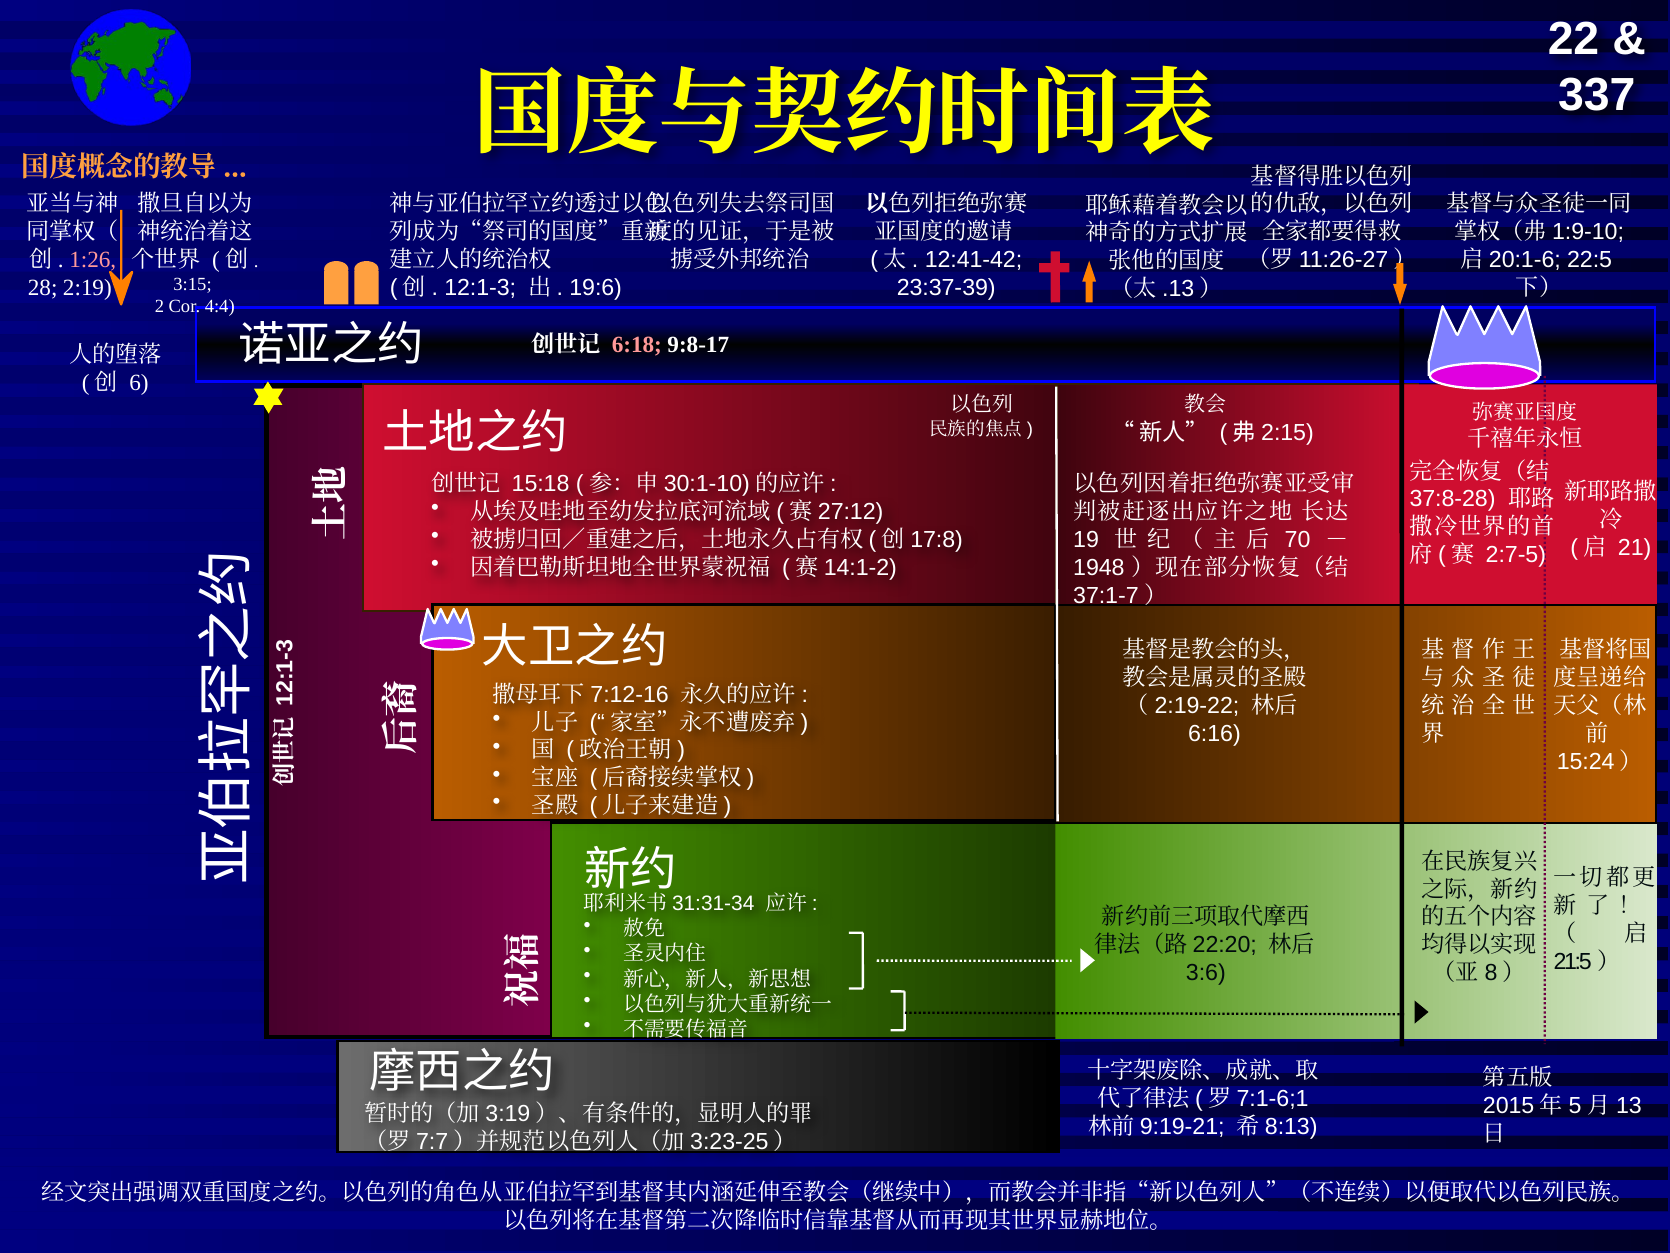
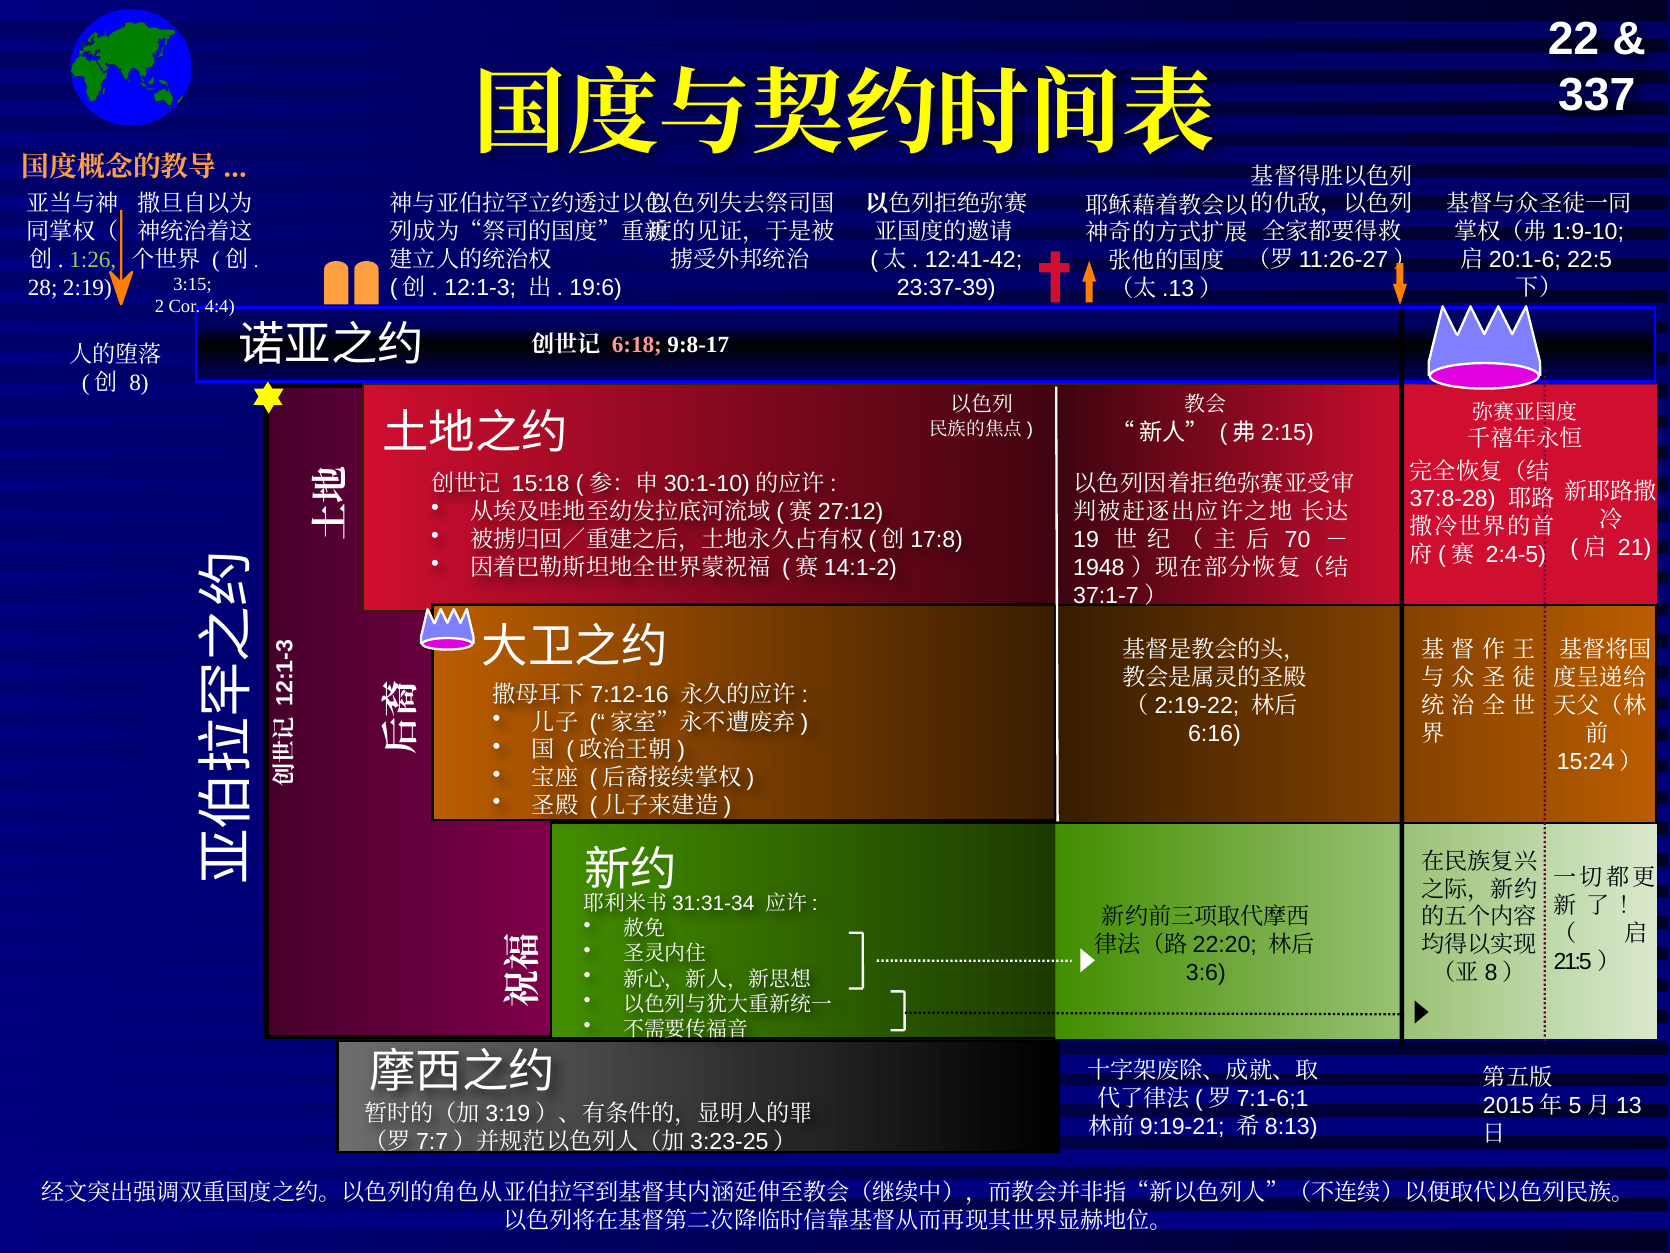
1:26 colour: pink -> light green (93, 260)
6: 6 -> 8 (139, 382)
2:7-5: 2:7-5 -> 2:4-5 (1516, 555)
